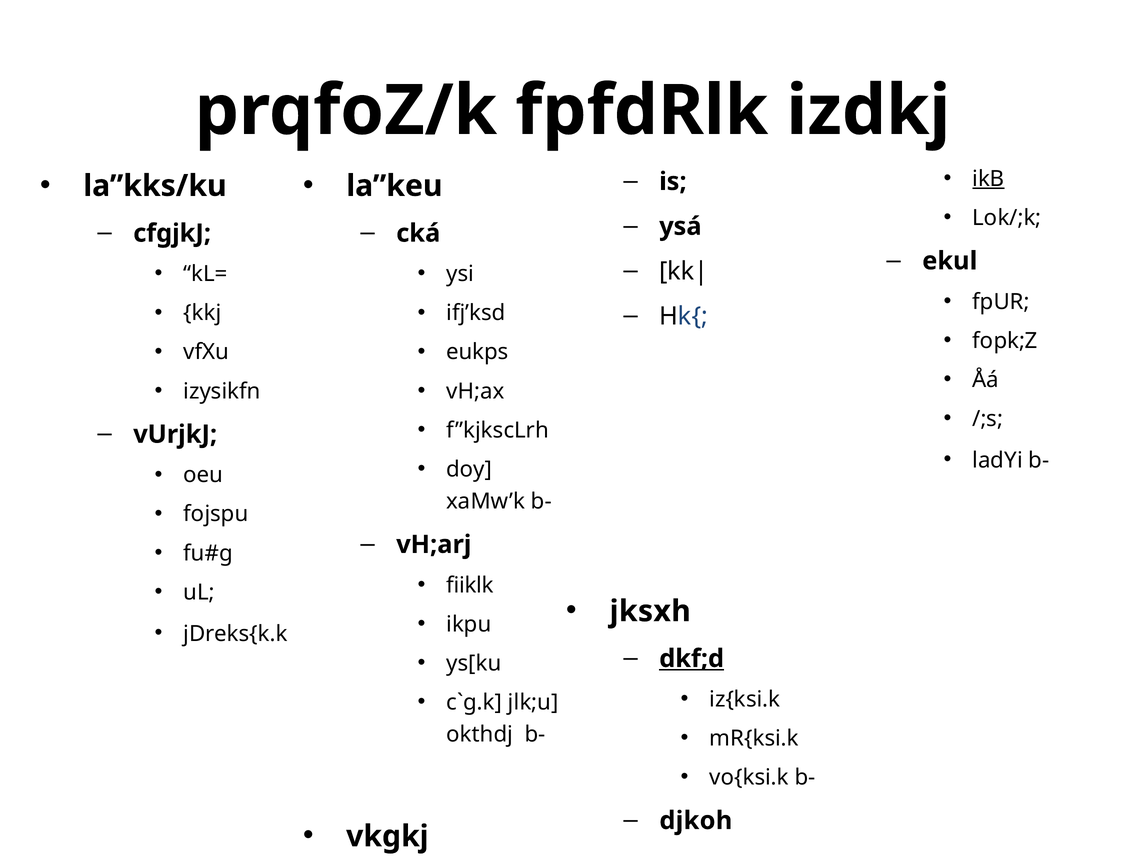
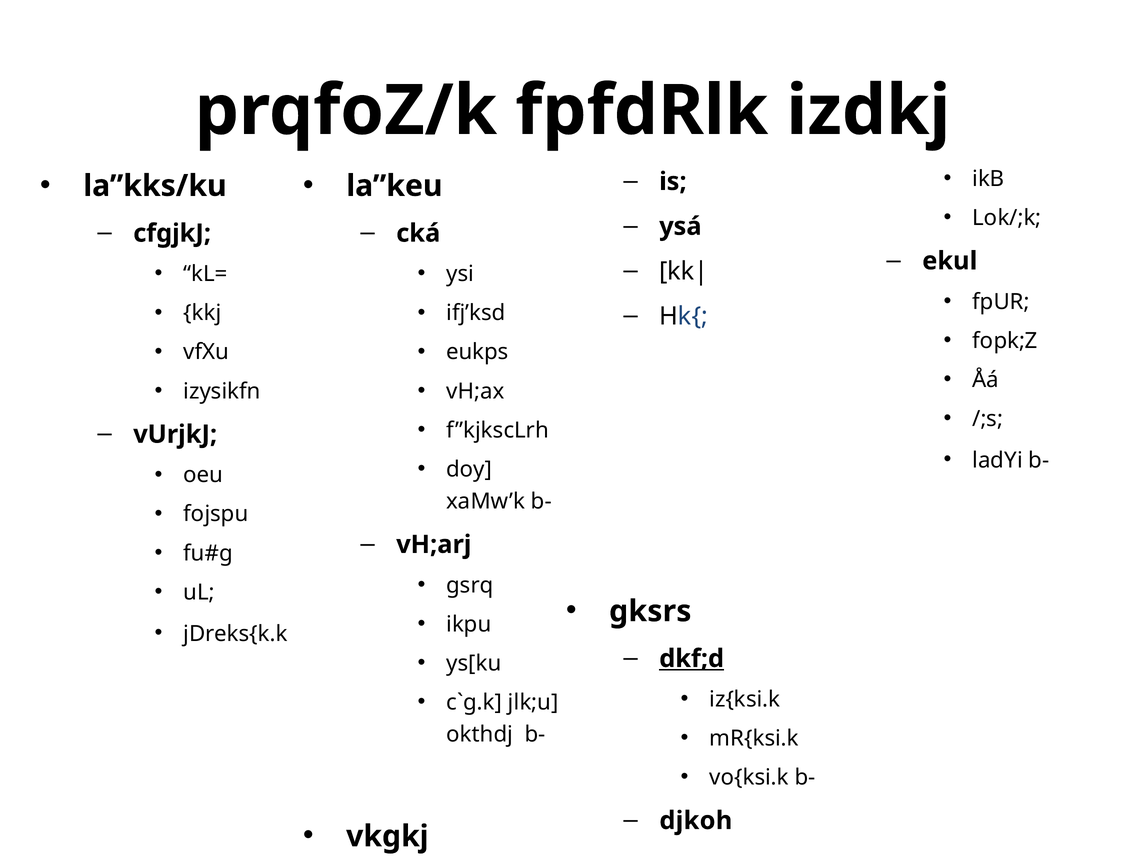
ikB underline: present -> none (988, 179)
fiiklk: fiiklk -> gsrq (470, 586)
jksxh: jksxh -> gksrs (650, 612)
